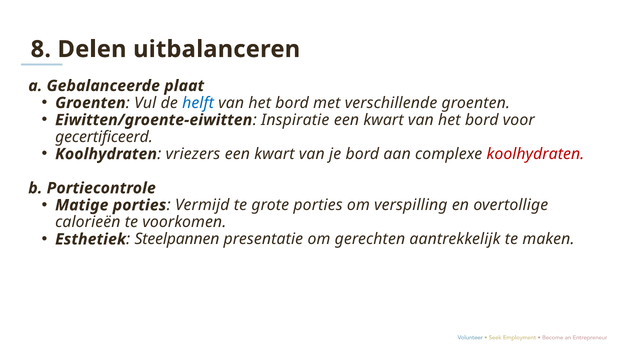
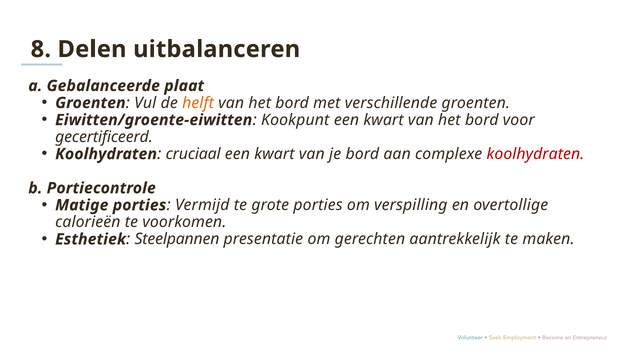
helft colour: blue -> orange (198, 103)
Inspiratie: Inspiratie -> Kookpunt (295, 120)
vriezers: vriezers -> cruciaal (193, 154)
